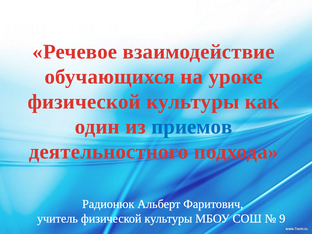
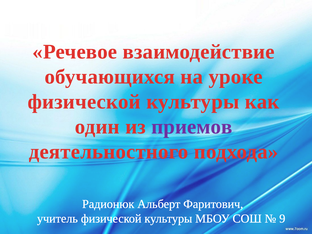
приемов colour: blue -> purple (192, 127)
